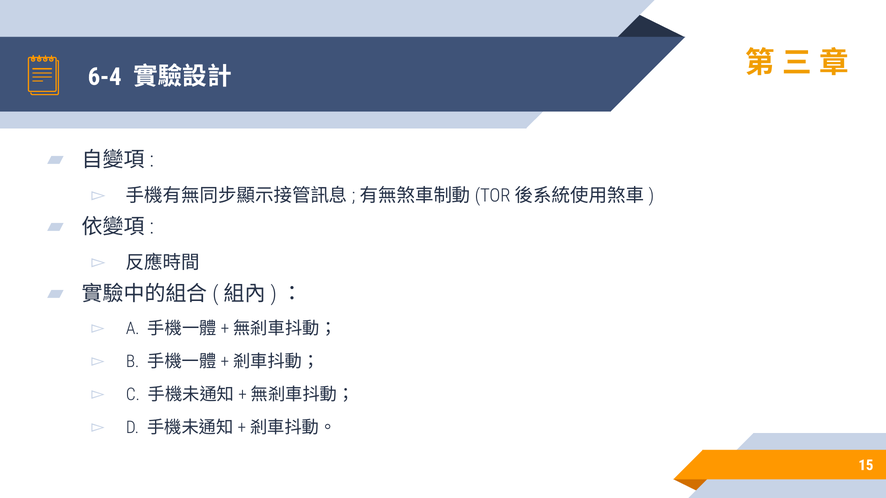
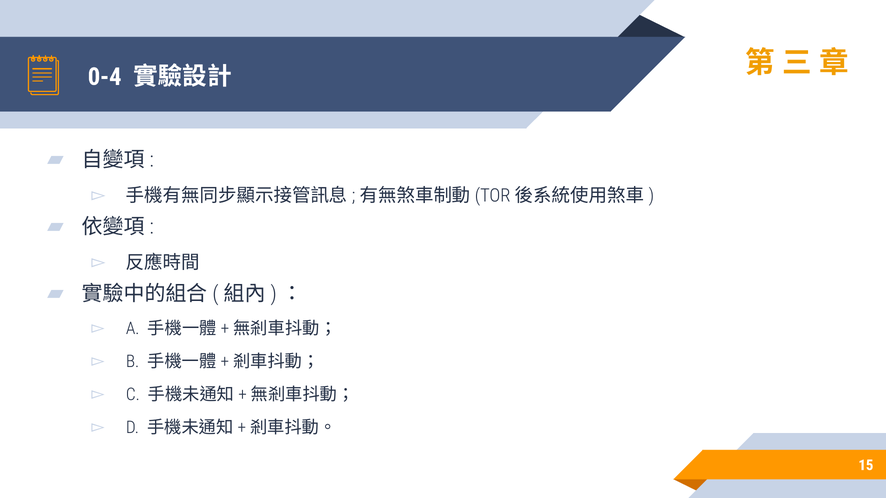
6-4: 6-4 -> 0-4 (105, 77)
